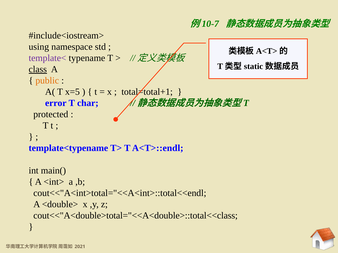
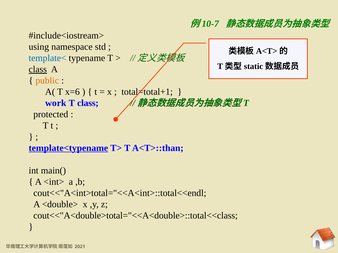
template< colour: purple -> blue (47, 58)
x=5: x=5 -> x=6 (72, 92)
error: error -> work (56, 103)
T char: char -> class (88, 103)
template<typename underline: none -> present (68, 148)
A<T>::endl: A<T>::endl -> A<T>::than (158, 148)
